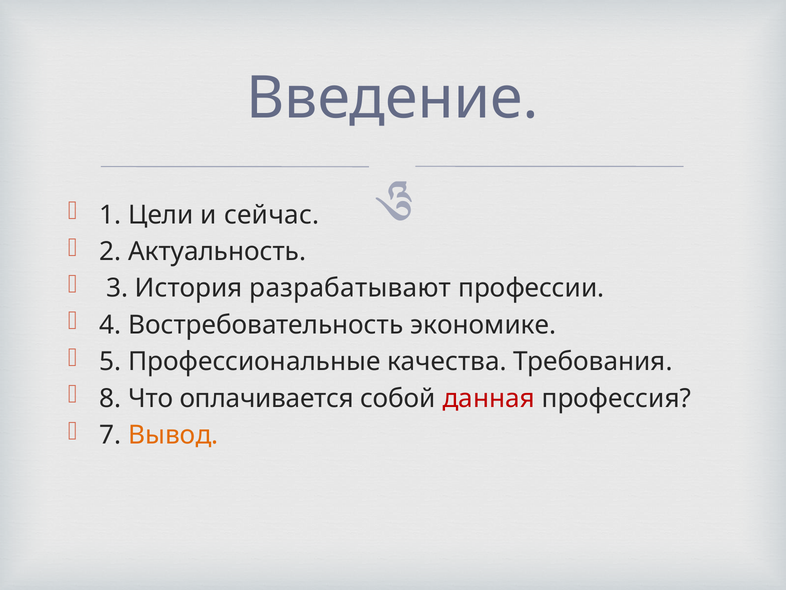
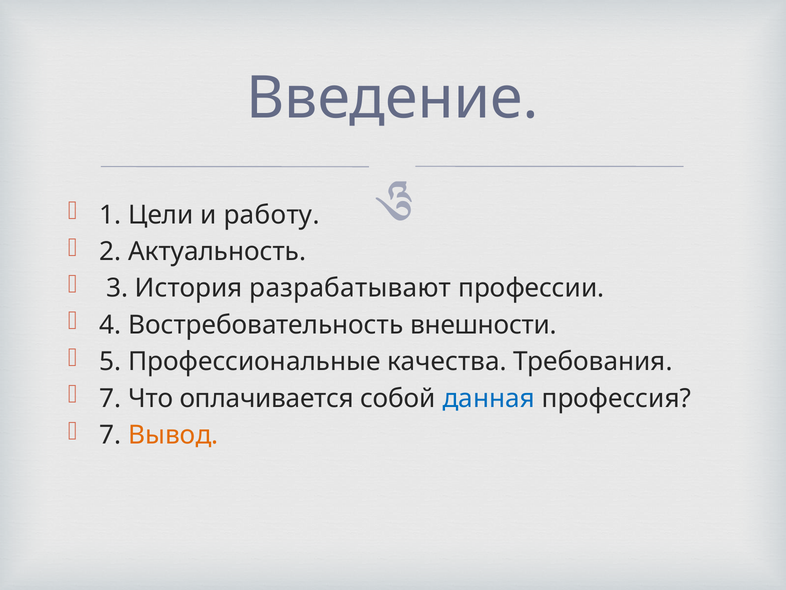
сейчас: сейчас -> работу (272, 215)
экономике: экономике -> внешности (483, 325)
8: 8 -> 7 (110, 398)
данная colour: red -> blue (489, 398)
